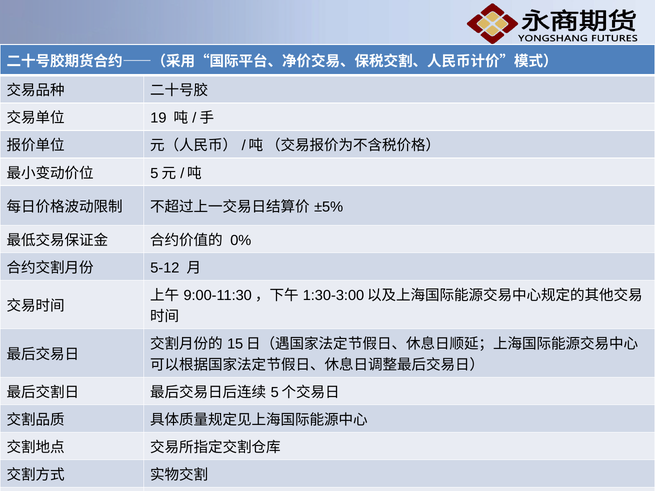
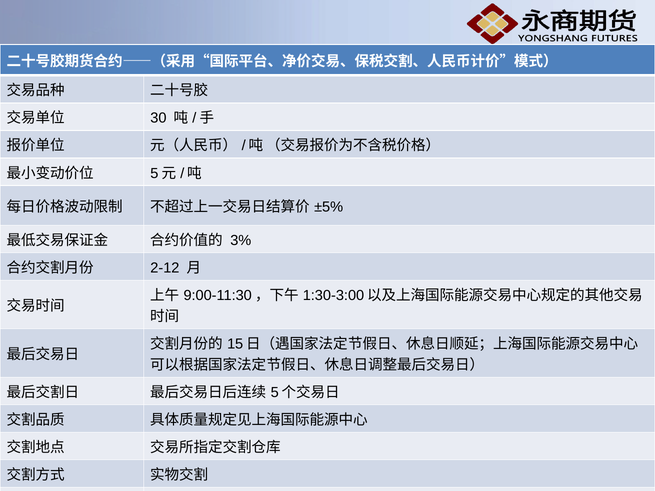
19: 19 -> 30 (158, 118)
0%: 0% -> 3% (241, 241)
5-12: 5-12 -> 2-12 (165, 268)
